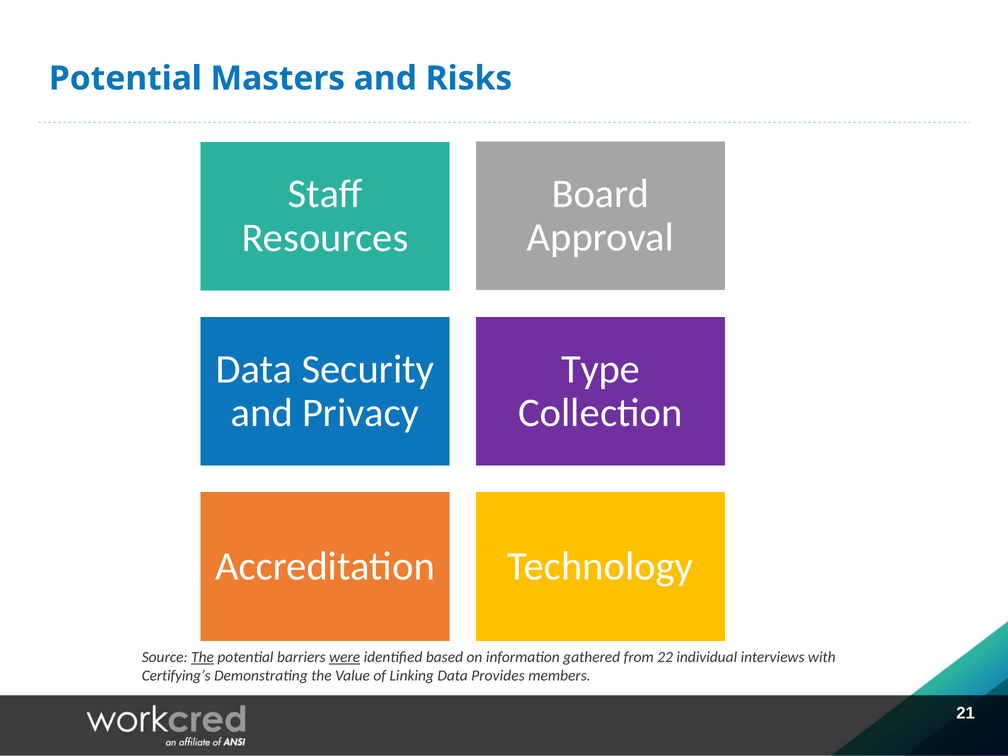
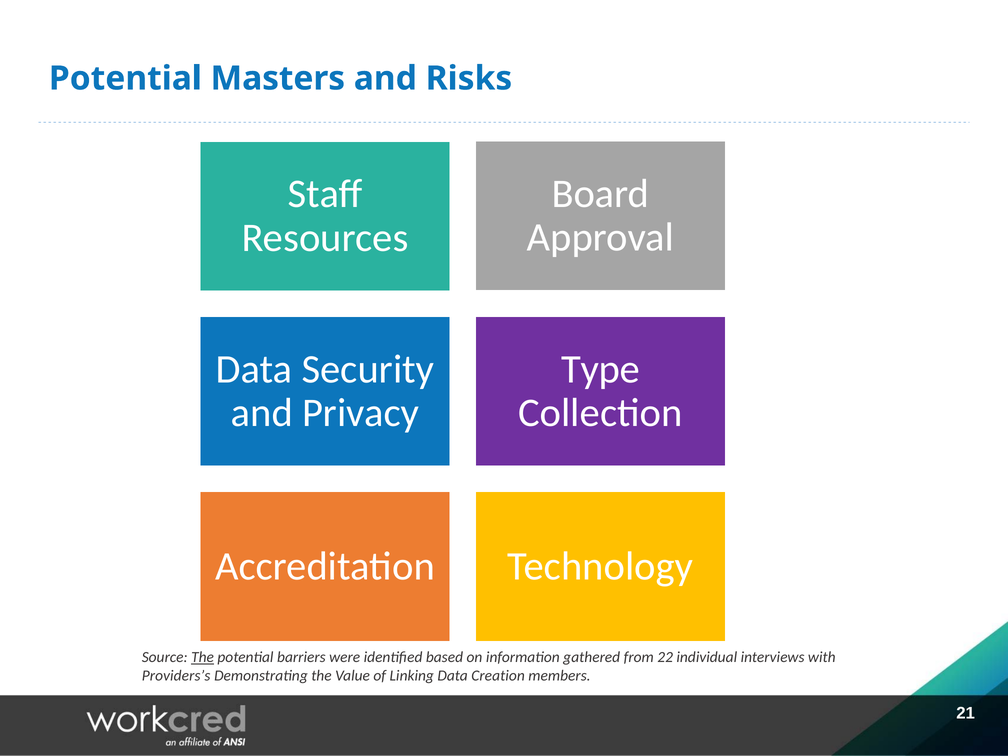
were underline: present -> none (345, 657)
Certifying’s: Certifying’s -> Providers’s (176, 676)
Provides: Provides -> Creation (498, 676)
